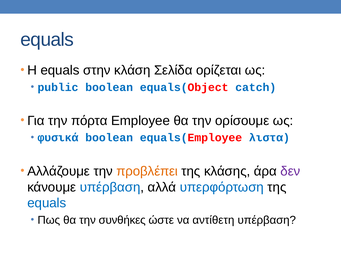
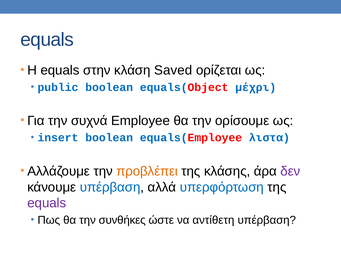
Σελίδα: Σελίδα -> Saved (173, 70)
catch: catch -> μέχρι (256, 87)
πόρτα: πόρτα -> συχνά (89, 121)
φυσικά: φυσικά -> insert (58, 138)
equals colour: blue -> purple (47, 203)
